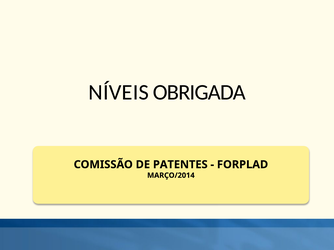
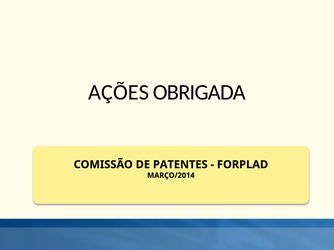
NÍVEIS: NÍVEIS -> AÇÕES (119, 92)
